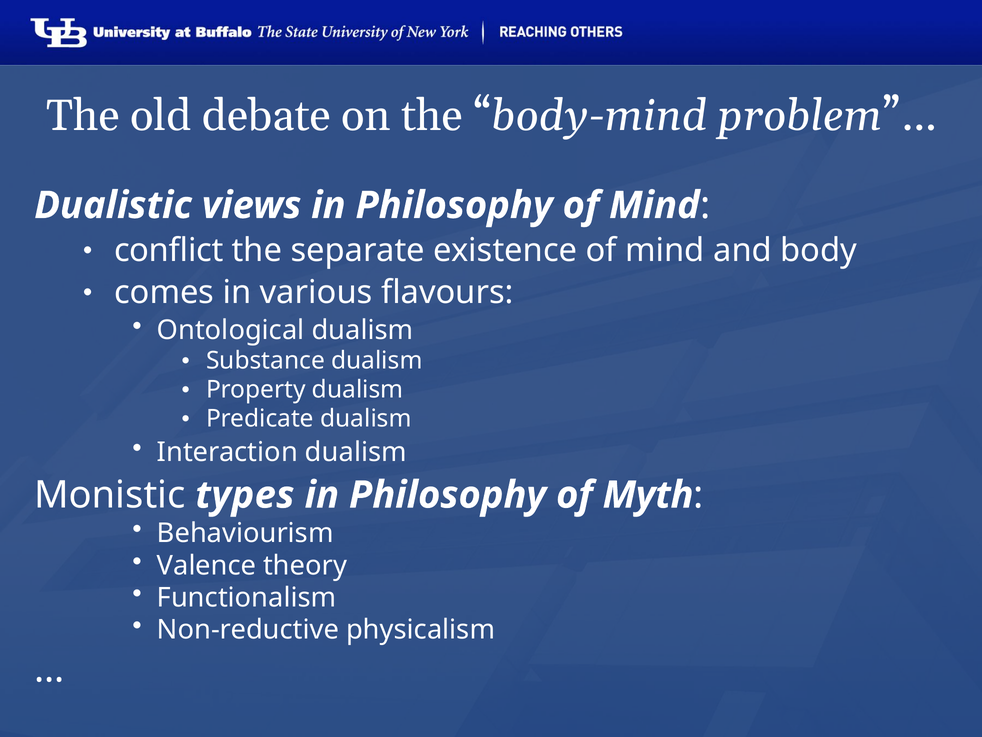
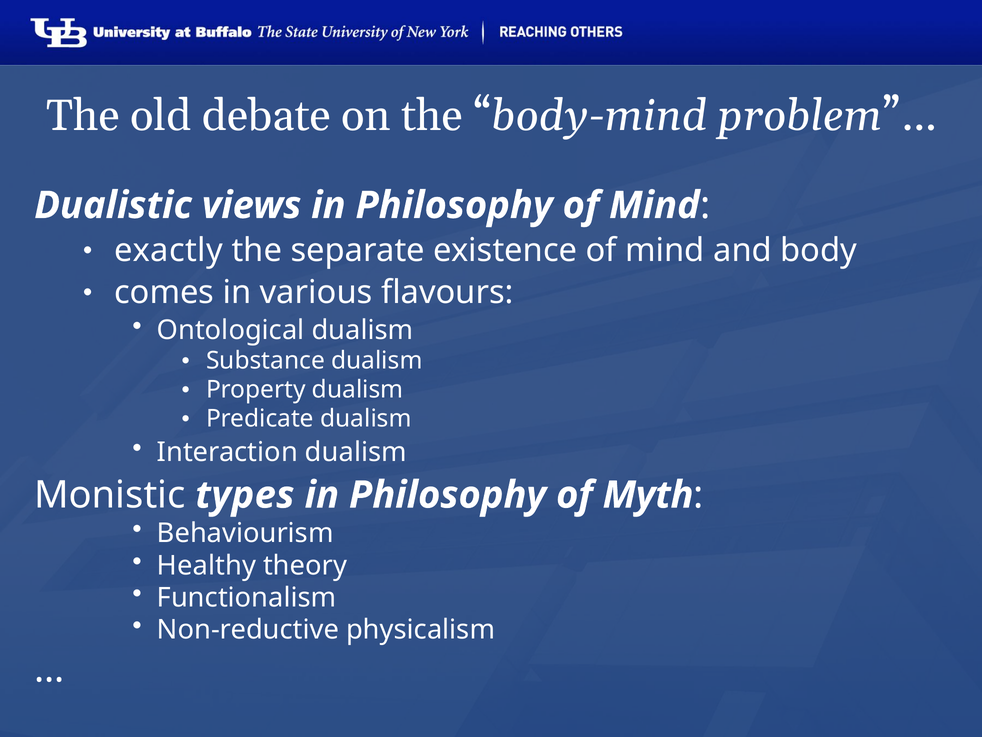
conflict: conflict -> exactly (168, 250)
Valence: Valence -> Healthy (206, 565)
